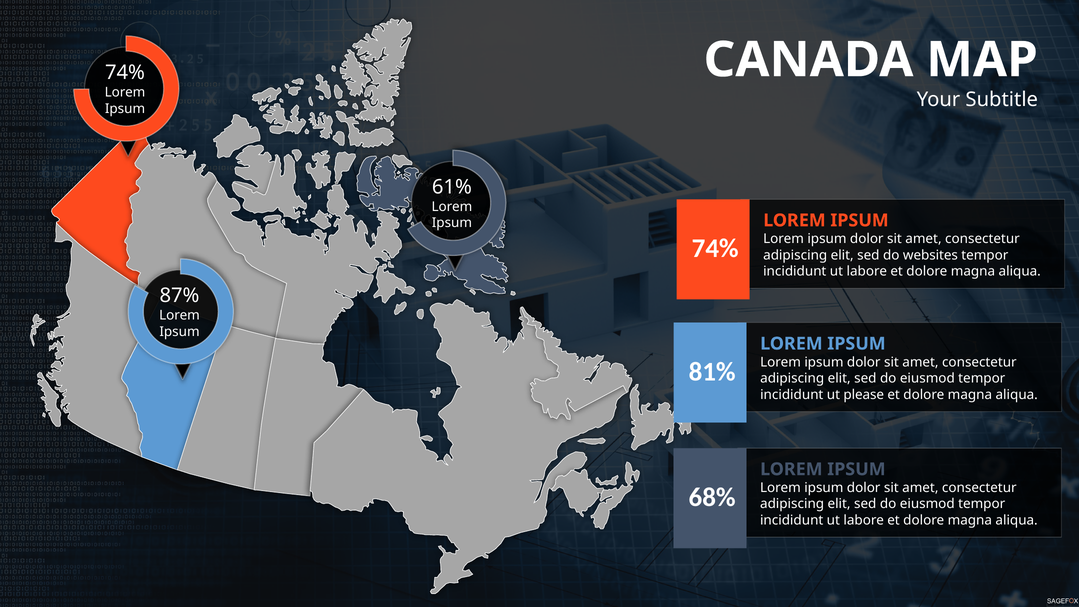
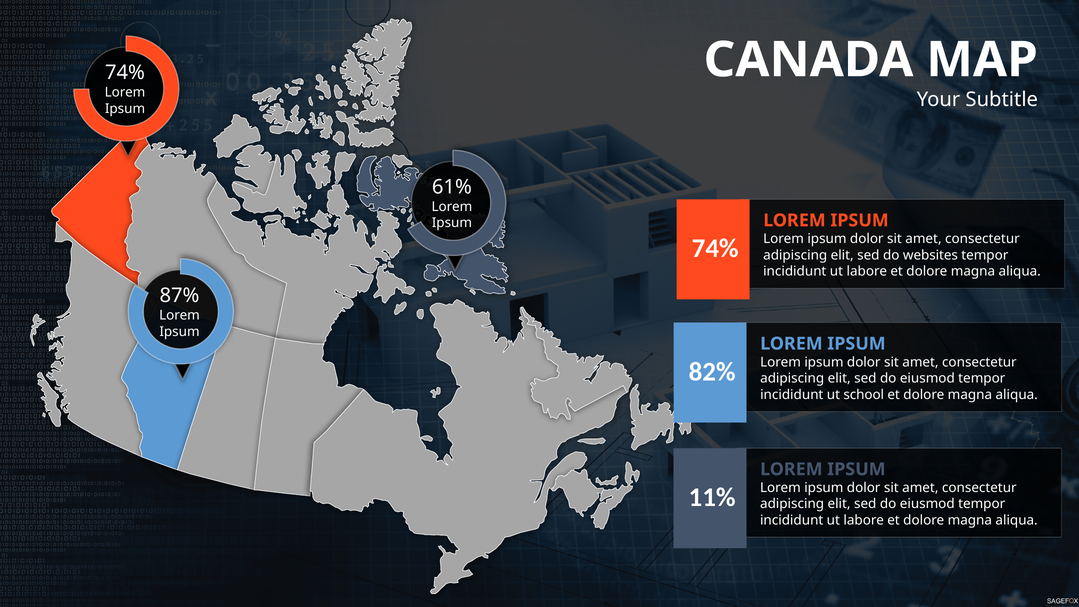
81%: 81% -> 82% (712, 372)
please: please -> school (864, 395)
68%: 68% -> 11% (712, 497)
